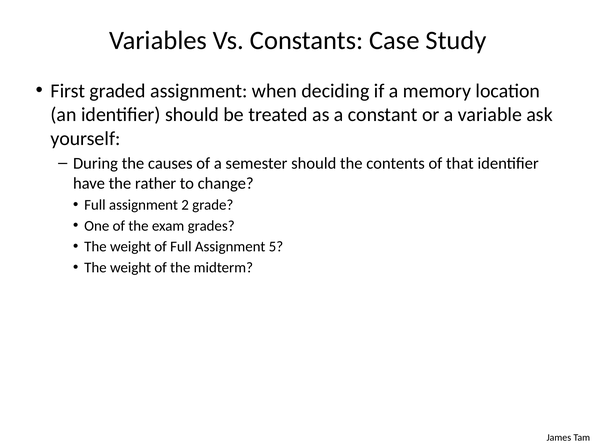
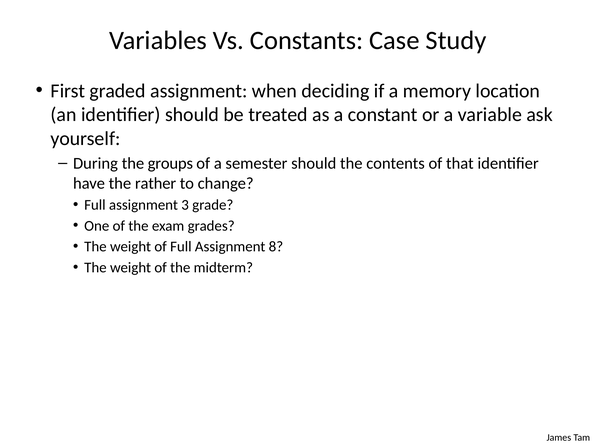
causes: causes -> groups (170, 163)
2: 2 -> 3 (185, 205)
5: 5 -> 8 (276, 247)
